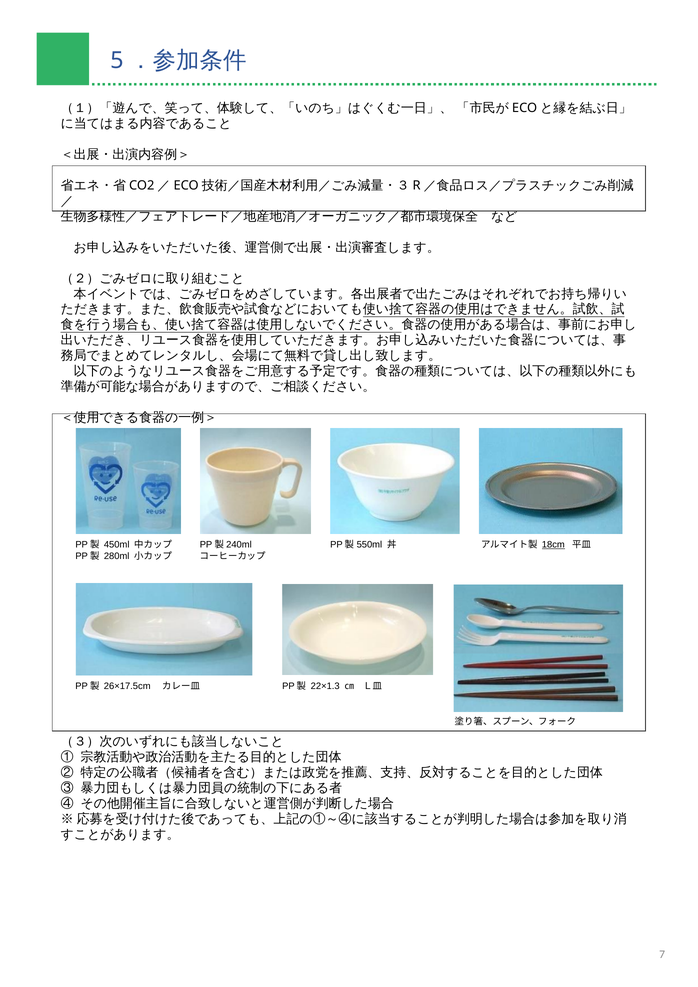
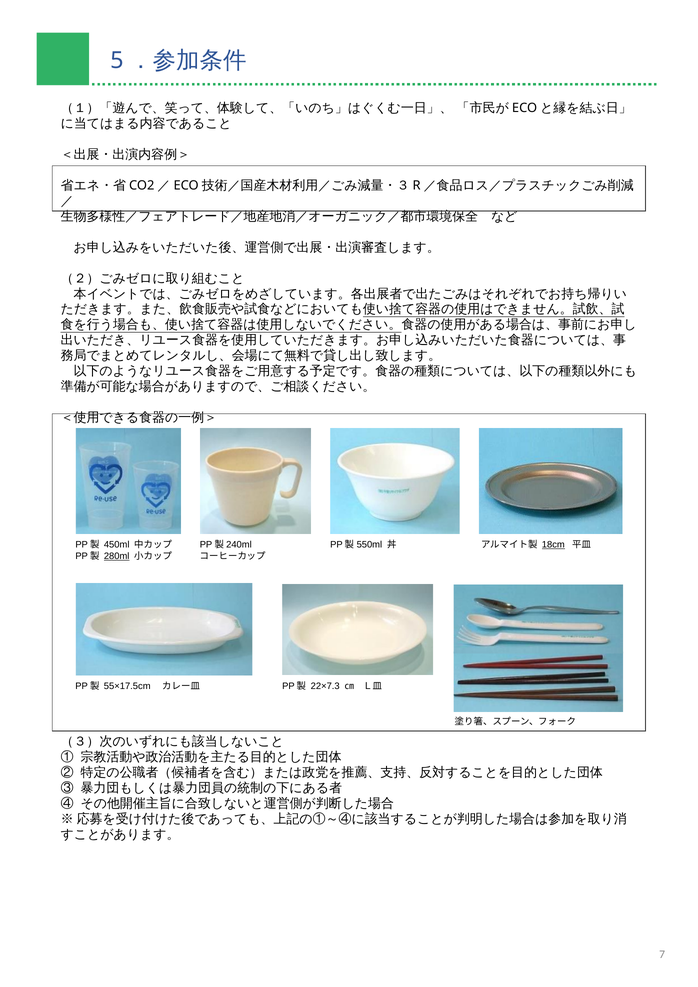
280ml underline: none -> present (117, 556)
26×17.5cm: 26×17.5cm -> 55×17.5cm (127, 686)
22×1.3: 22×1.3 -> 22×7.3 (325, 686)
